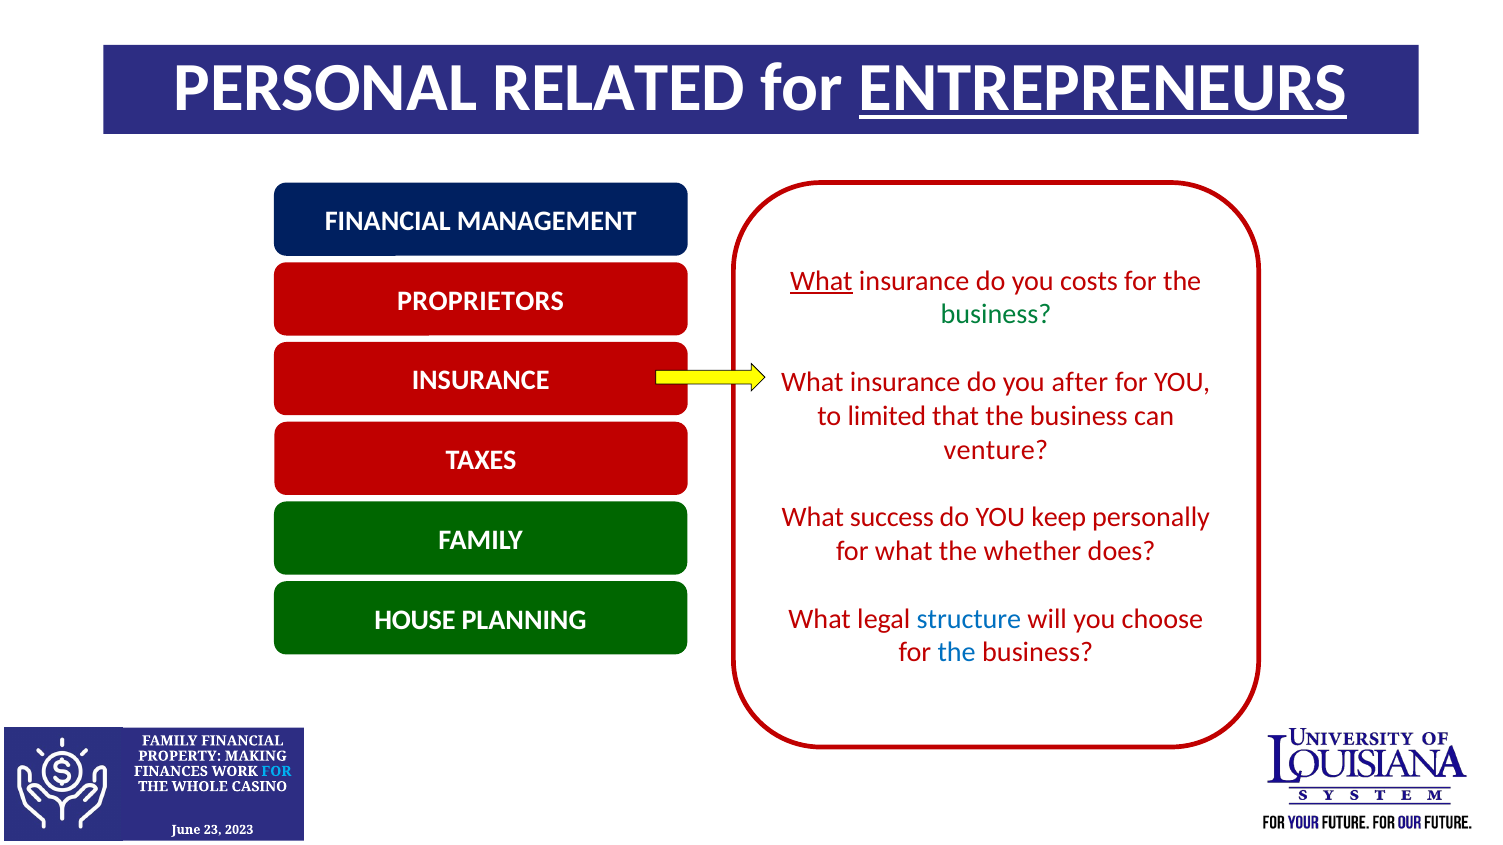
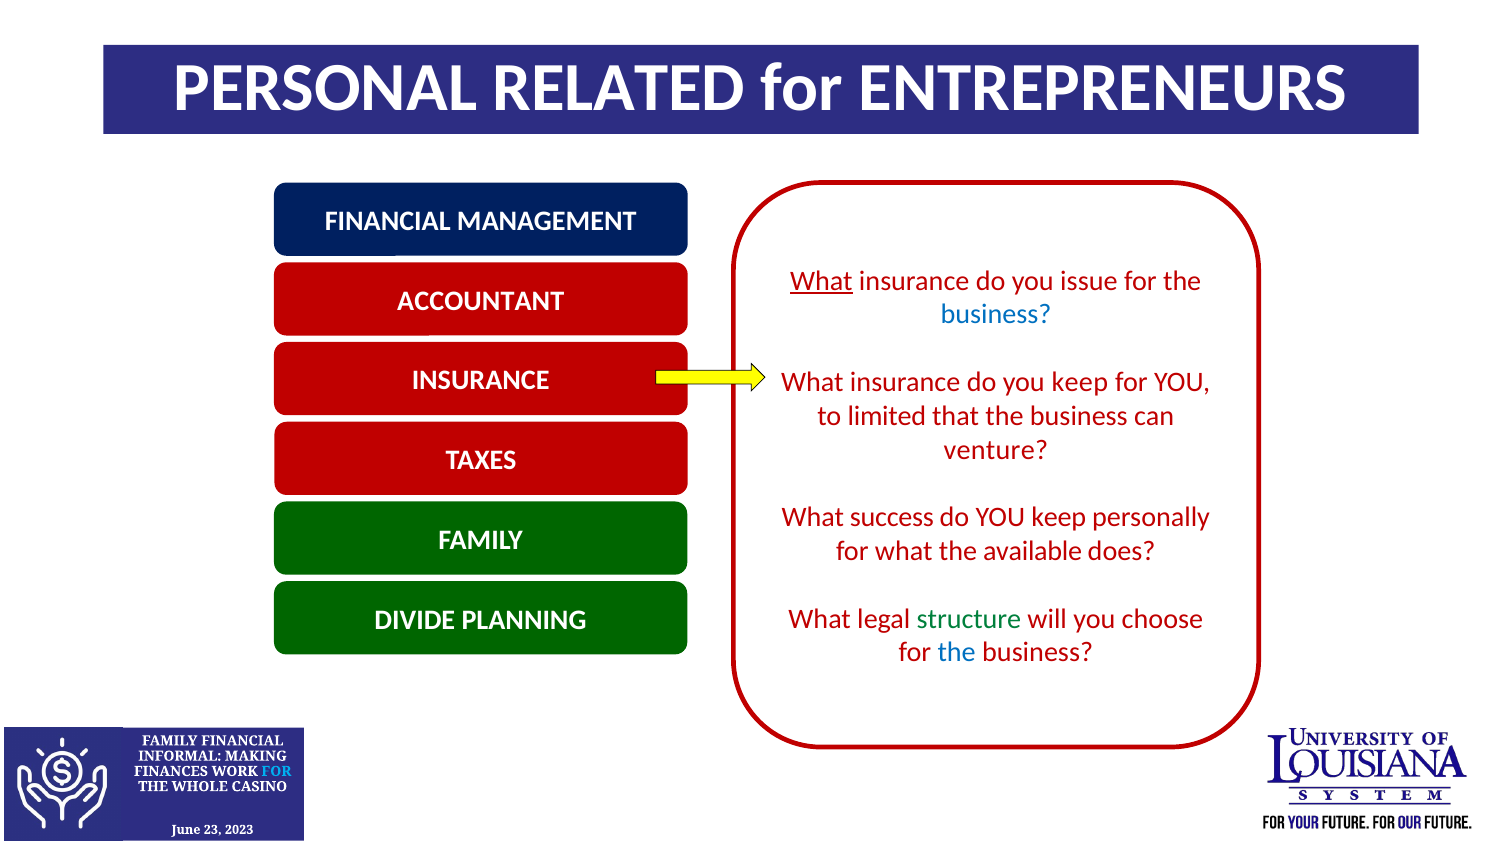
ENTREPRENEURS underline: present -> none (1103, 88)
costs: costs -> issue (1089, 281)
PROPRIETORS: PROPRIETORS -> ACCOUNTANT (481, 301)
business colour: green -> blue (996, 315)
insurance do you after: after -> keep (1080, 382)
whether: whether -> available (1033, 552)
structure colour: blue -> green (969, 619)
HOUSE: HOUSE -> DIVIDE (415, 620)
PROPERTY: PROPERTY -> INFORMAL (180, 756)
